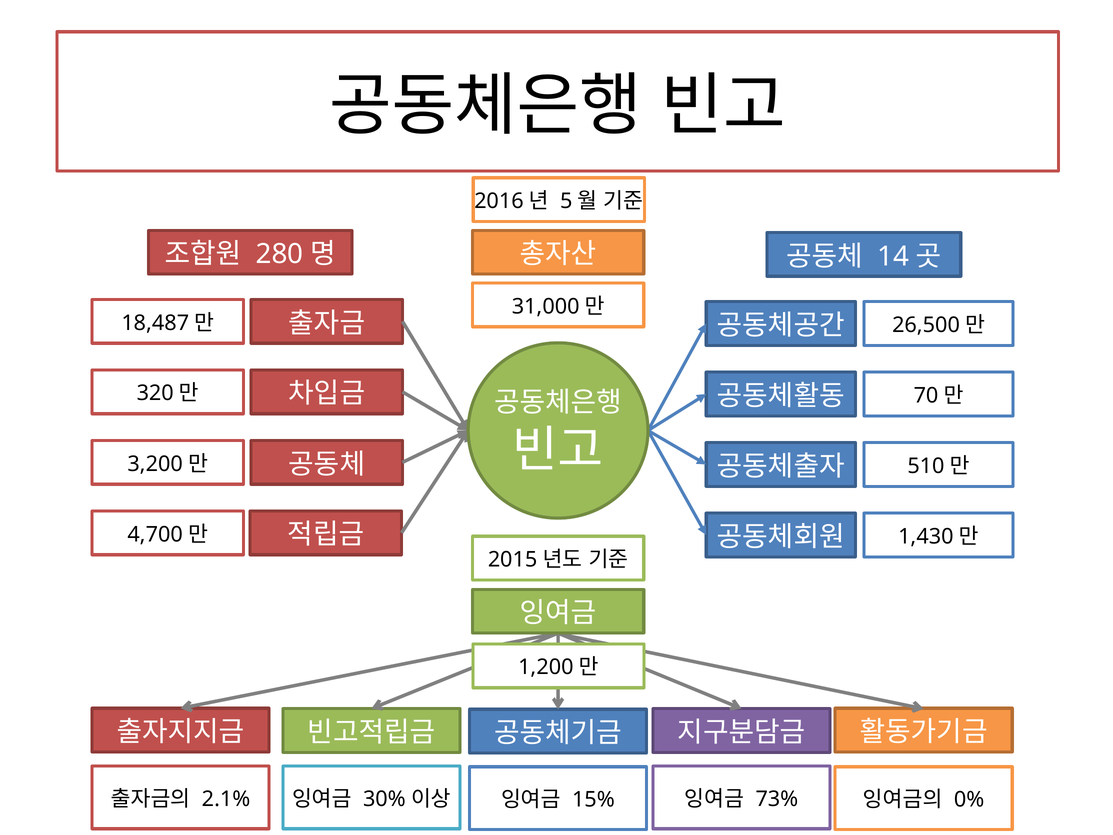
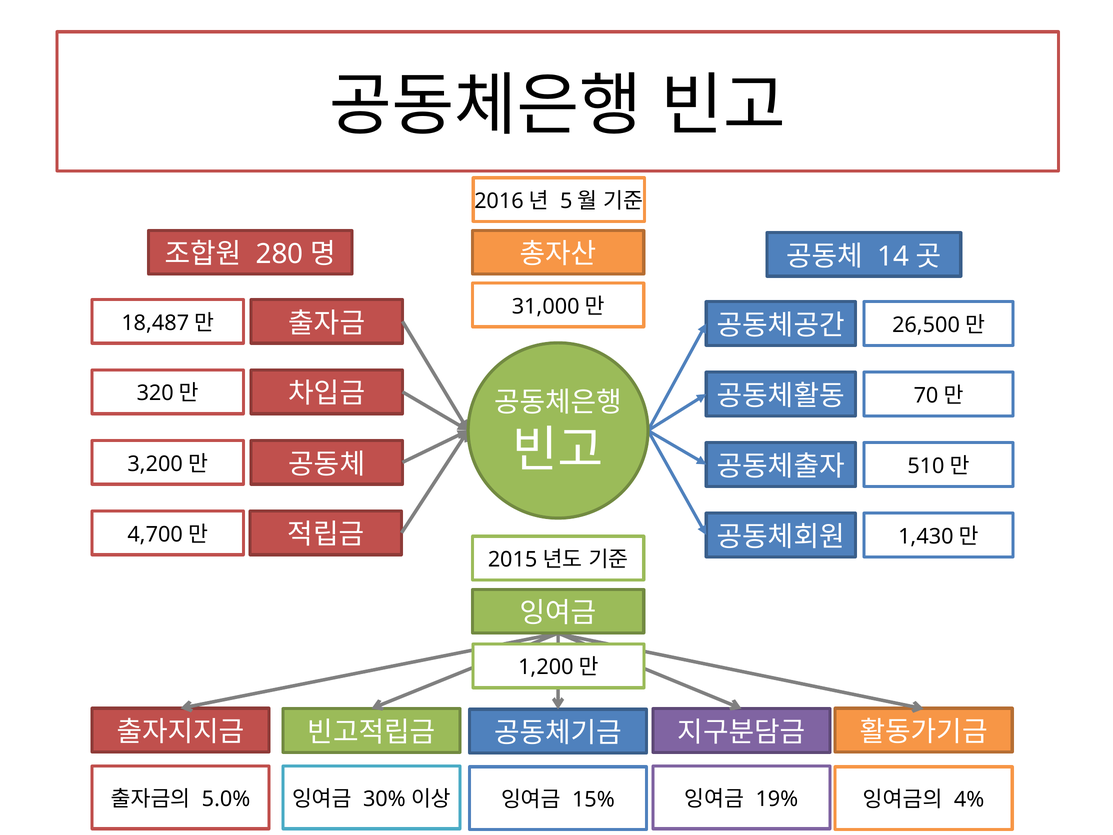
2.1%: 2.1% -> 5.0% (226, 799)
73%: 73% -> 19% (777, 799)
0%: 0% -> 4% (969, 799)
